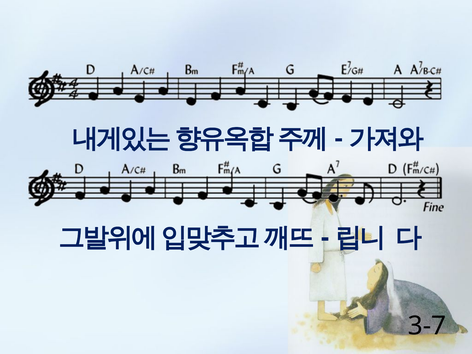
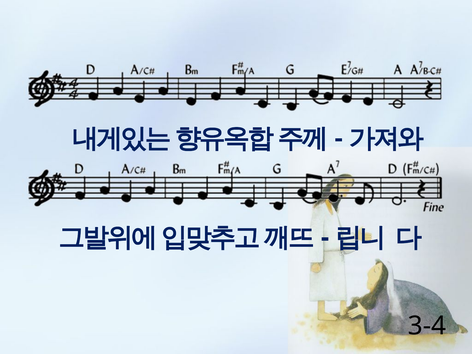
3-7: 3-7 -> 3-4 (427, 326)
